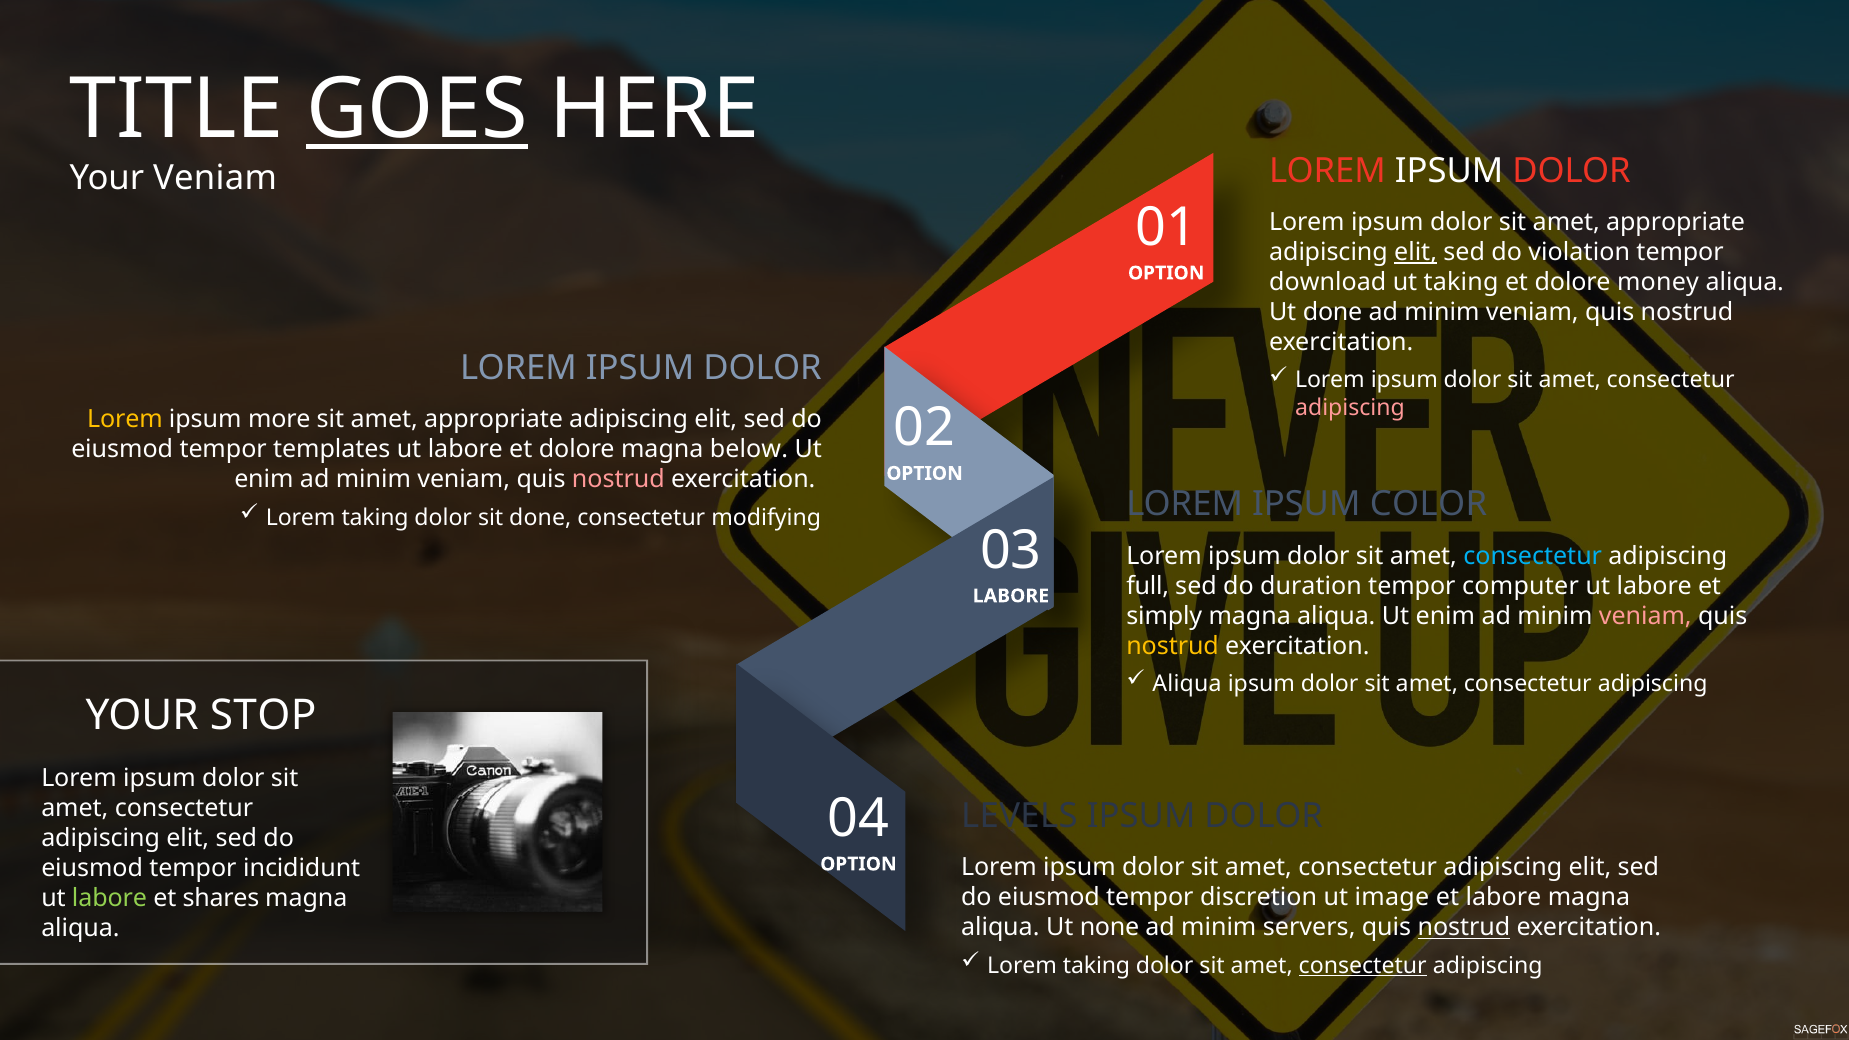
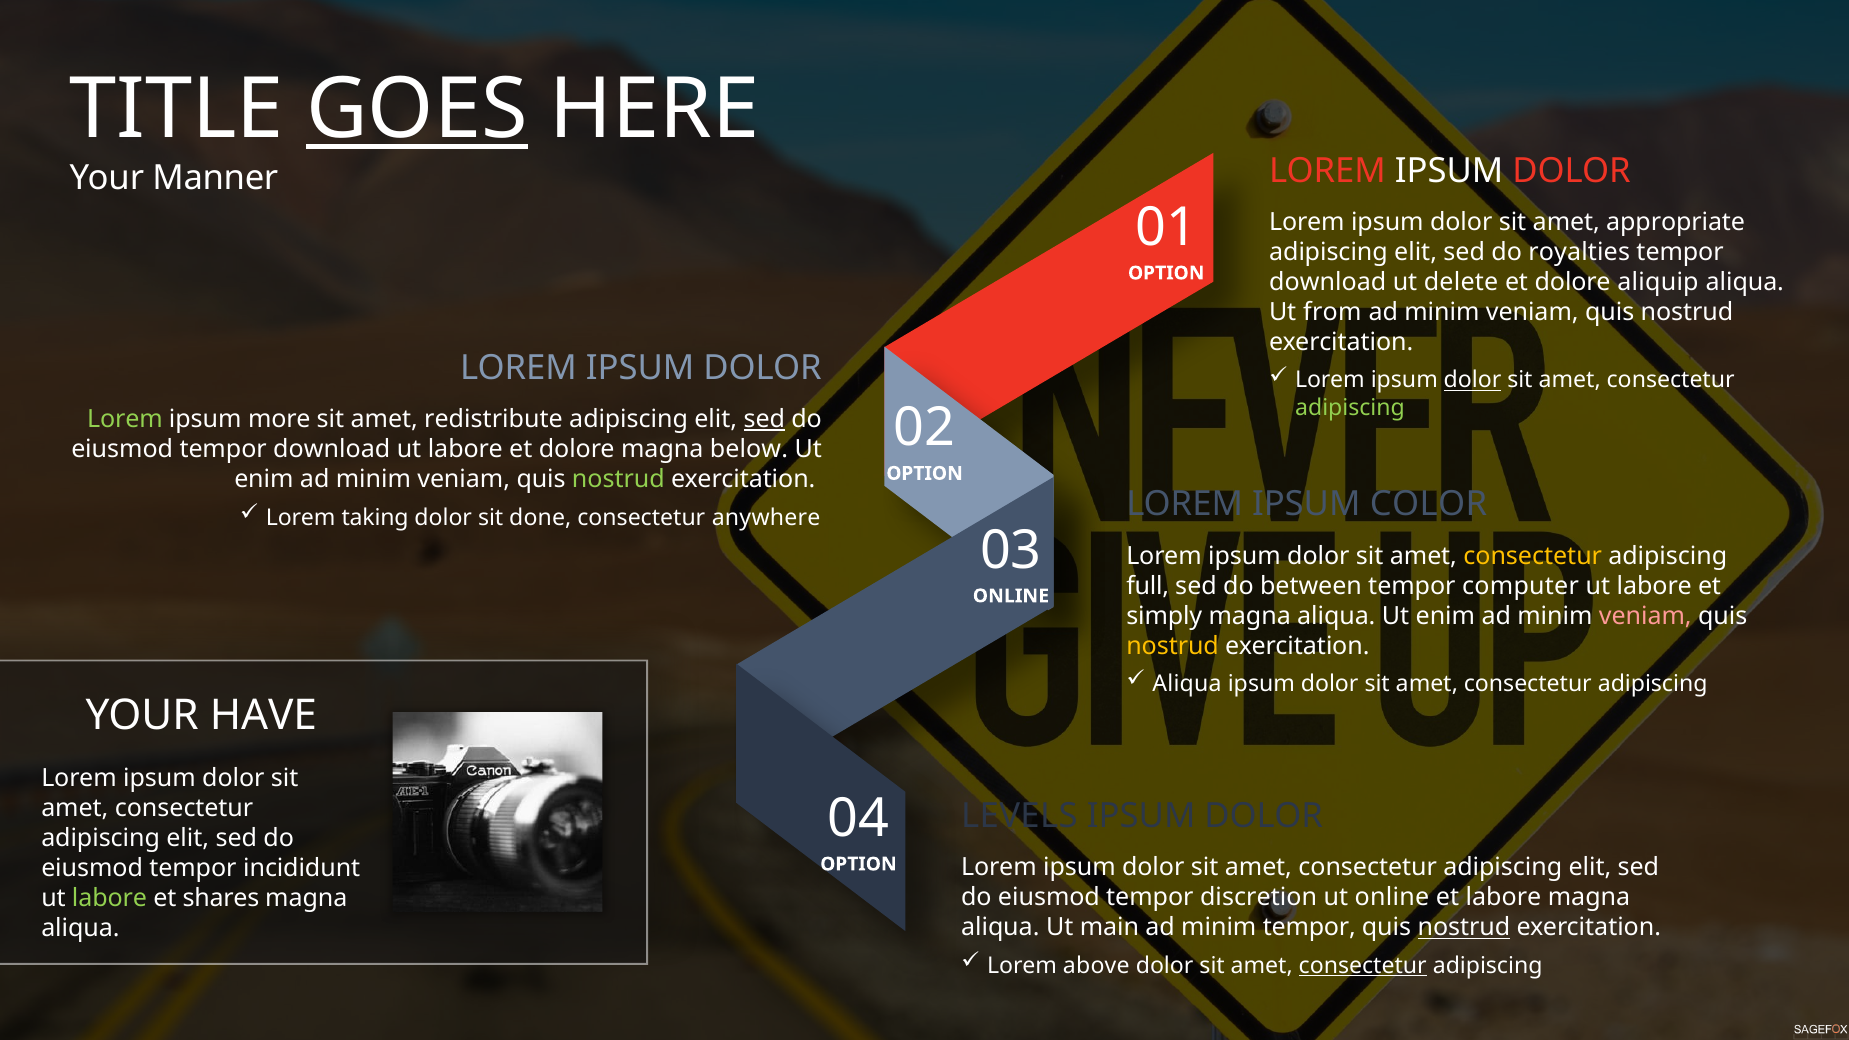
Your Veniam: Veniam -> Manner (215, 178)
elit underline: present -> none (1416, 252)
violation: violation -> royalties (1579, 252)
ut taking: taking -> delete (1461, 282)
money: money -> aliquip (1658, 282)
Ut done: done -> from (1332, 312)
dolor underline: none -> present (1473, 380)
adipiscing colour: pink -> light green (1350, 408)
Lorem colour: yellow -> light green (125, 419)
appropriate: appropriate -> redistribute (494, 419)
sed underline: none -> present (764, 419)
eiusmod tempor templates: templates -> download (332, 449)
nostrud colour: pink -> light green (618, 479)
modifying: modifying -> anywhere (766, 517)
consectetur colour: light blue -> yellow (1533, 556)
duration: duration -> between (1311, 586)
LABORE: LABORE -> ONLINE (1011, 596)
STOP: STOP -> HAVE (263, 716)
ut image: image -> online (1392, 898)
none: none -> main (1109, 928)
minim servers: servers -> tempor (1309, 928)
taking: taking -> above (1096, 966)
